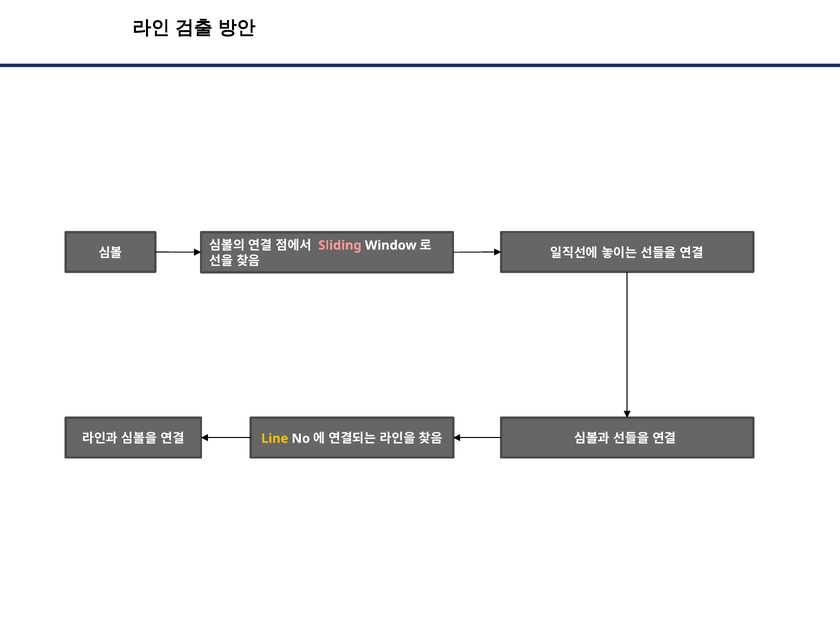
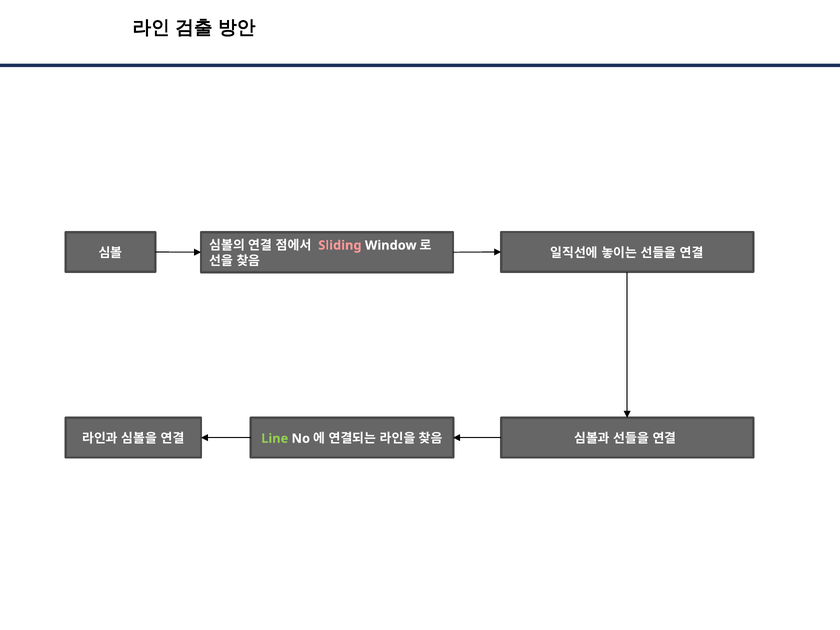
Line colour: yellow -> light green (275, 439)
